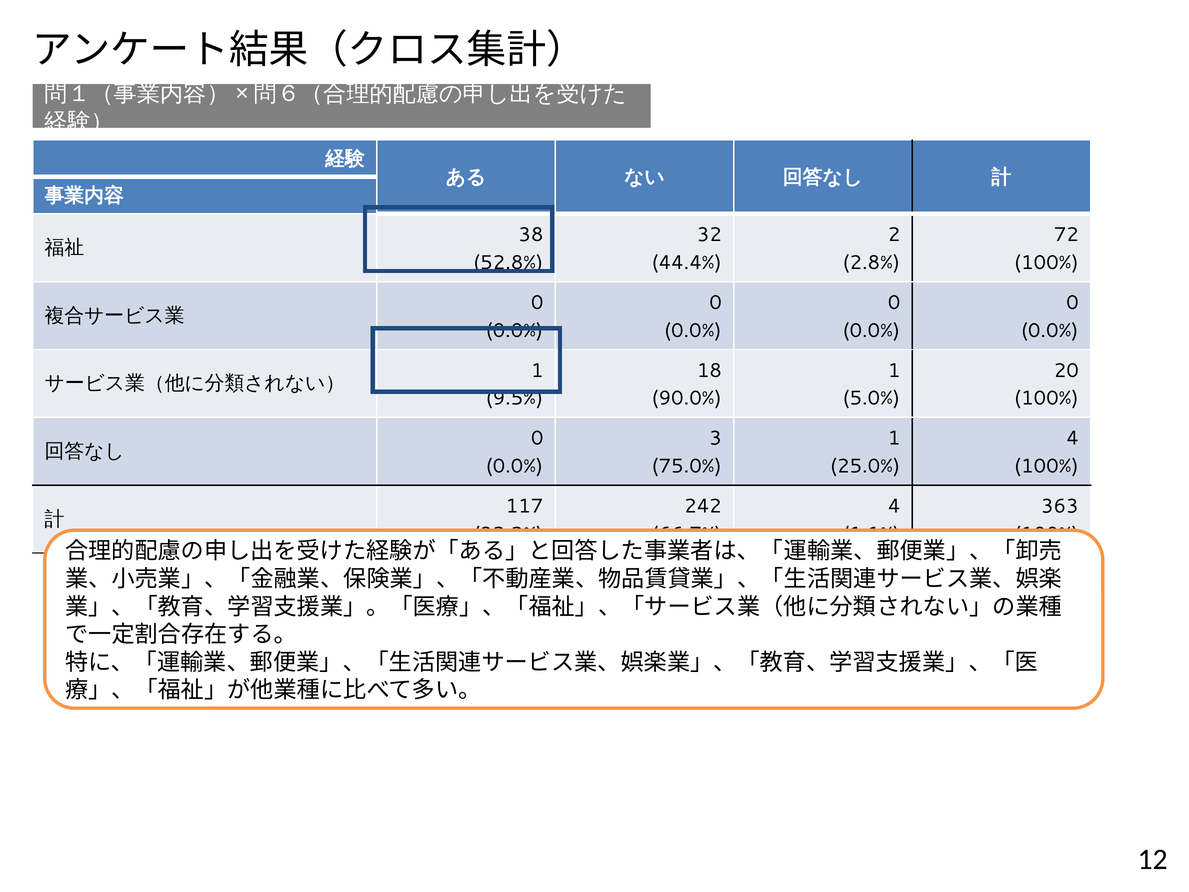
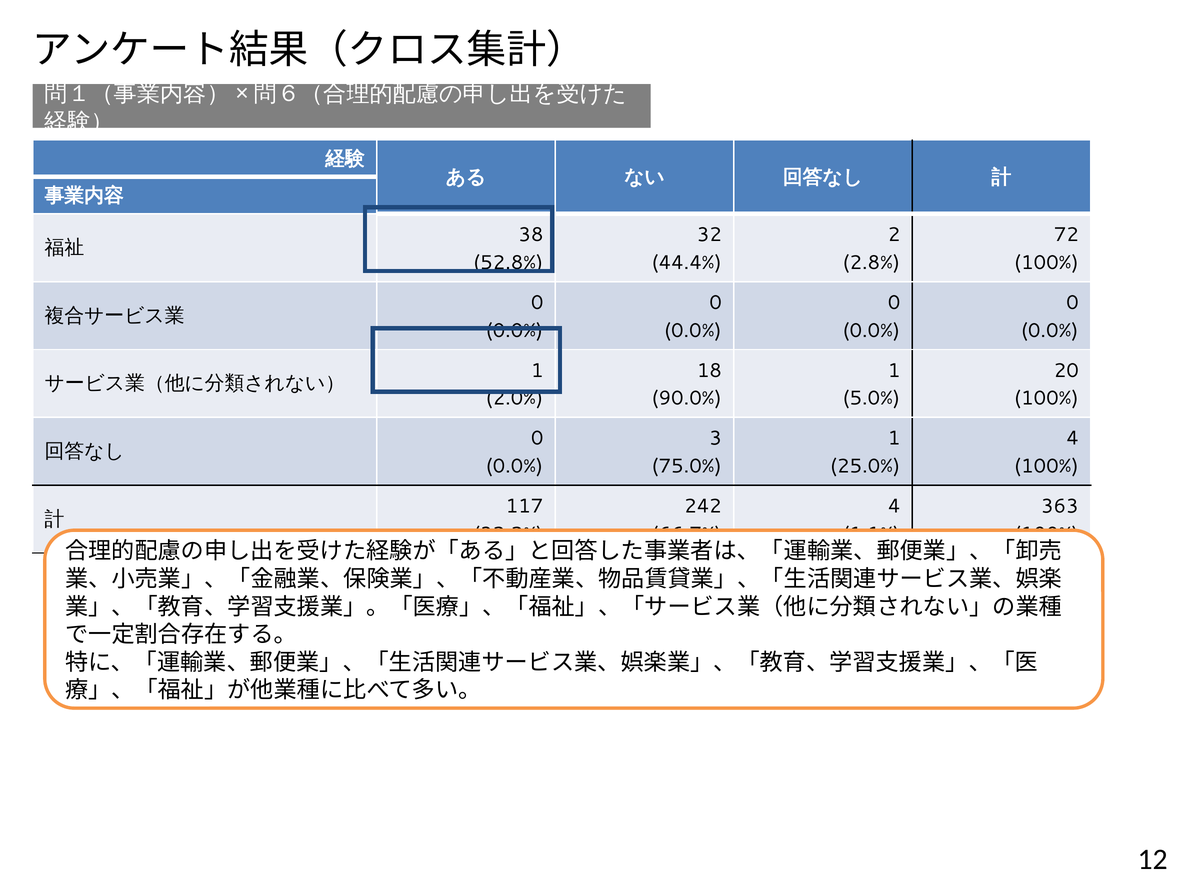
9.5%: 9.5% -> 2.0% (514, 398)
